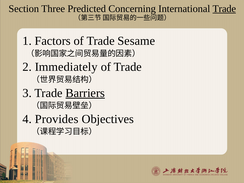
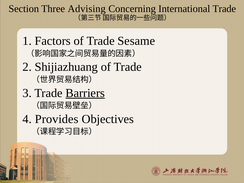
Predicted: Predicted -> Advising (87, 9)
Trade underline: present -> none (224, 9)
Immediately: Immediately -> Shijiazhuang (66, 67)
